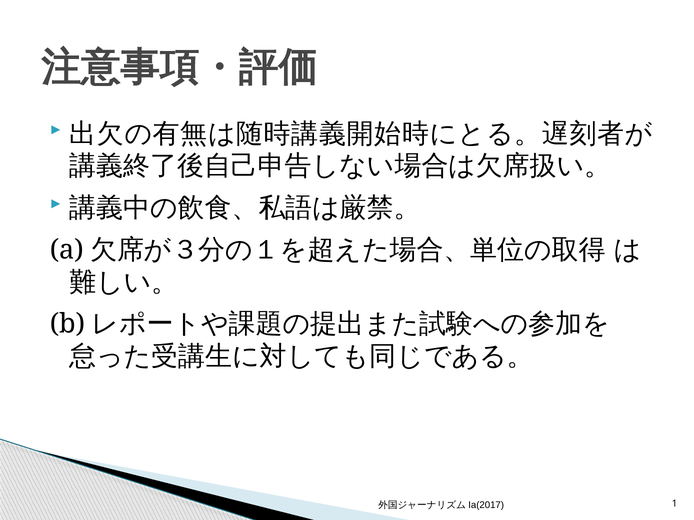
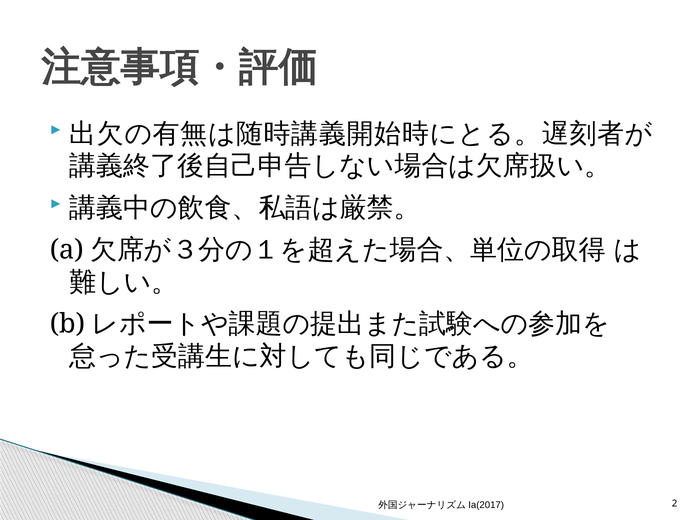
1: 1 -> 2 (675, 504)
